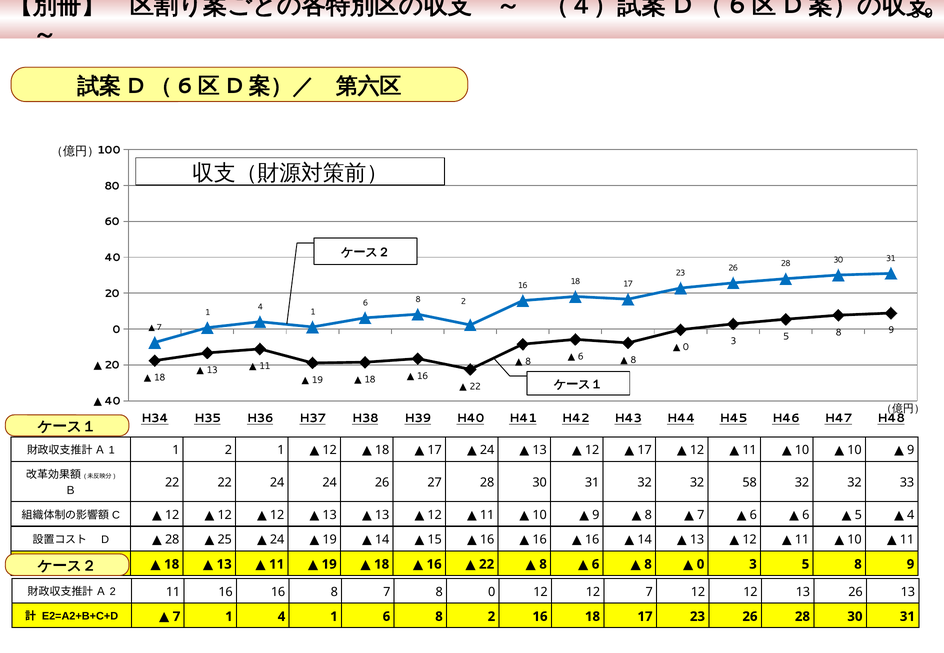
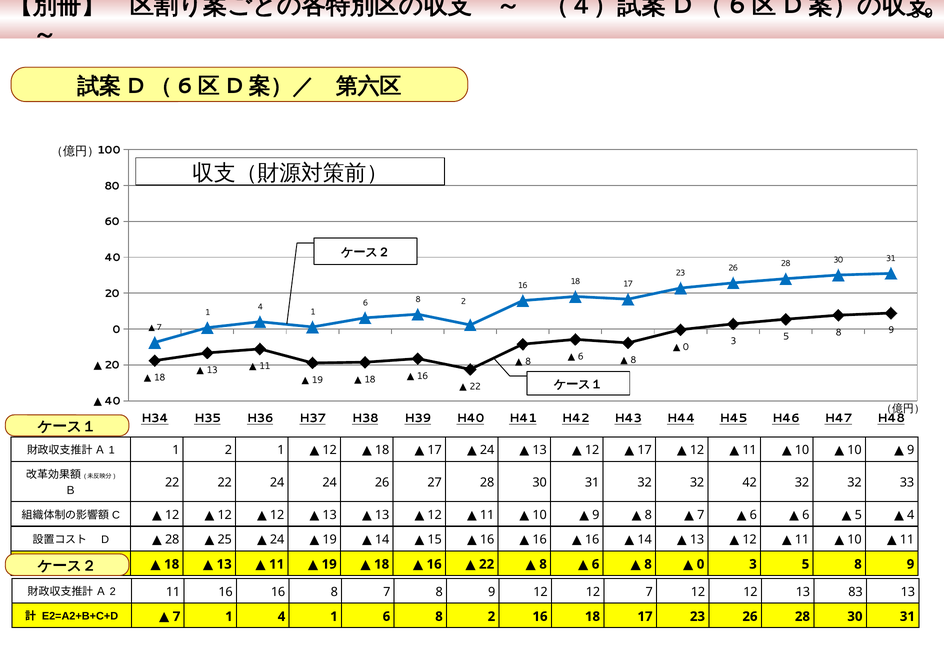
58: 58 -> 42 (750, 483)
7 8 0: 0 -> 9 (492, 592)
13 26: 26 -> 83 (855, 592)
